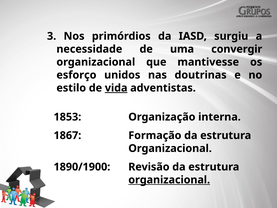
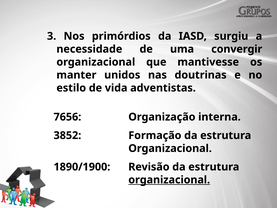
esforço: esforço -> manter (76, 75)
vida underline: present -> none (116, 88)
1853: 1853 -> 7656 (67, 117)
1867: 1867 -> 3852 (67, 135)
